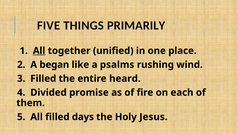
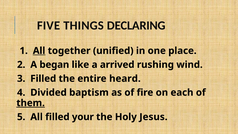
PRIMARILY: PRIMARILY -> DECLARING (136, 26)
psalms: psalms -> arrived (117, 65)
promise: promise -> baptism (89, 92)
them underline: none -> present (31, 103)
days: days -> your (83, 117)
